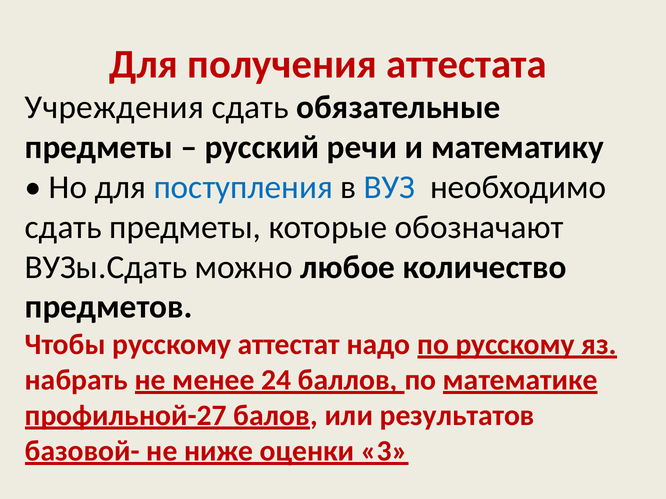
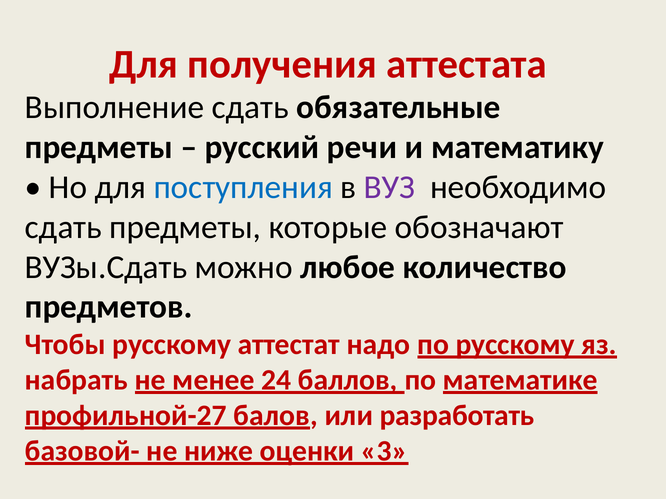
Учреждения: Учреждения -> Выполнение (115, 107)
ВУЗ colour: blue -> purple (389, 187)
результатов: результатов -> разработать (457, 416)
